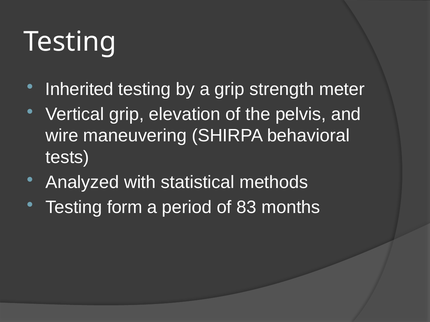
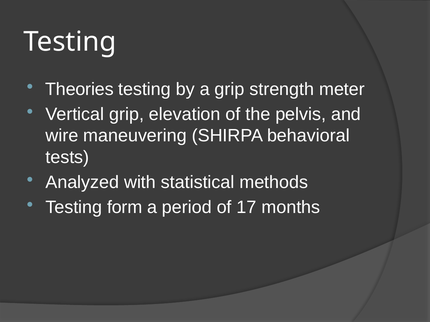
Inherited: Inherited -> Theories (79, 89)
83: 83 -> 17 (247, 208)
